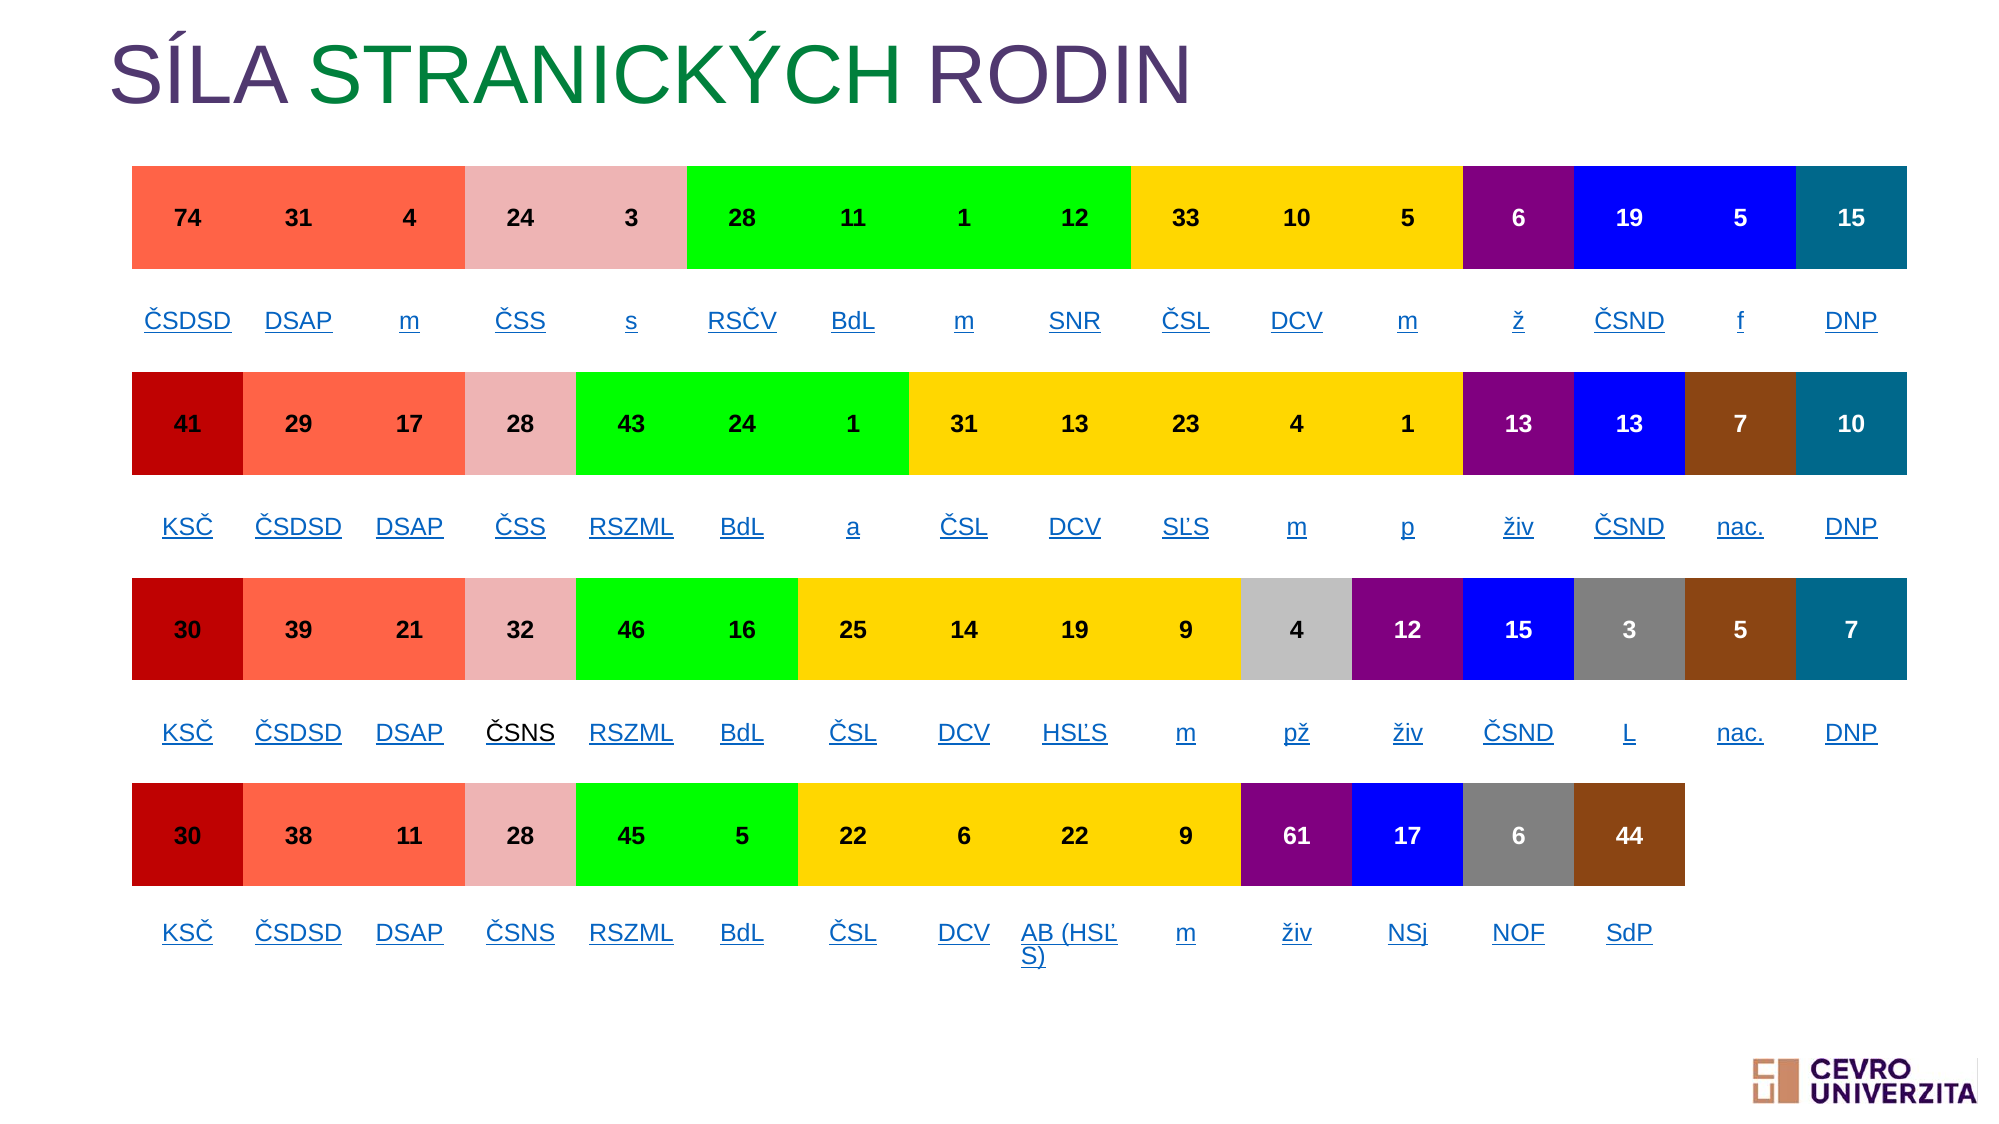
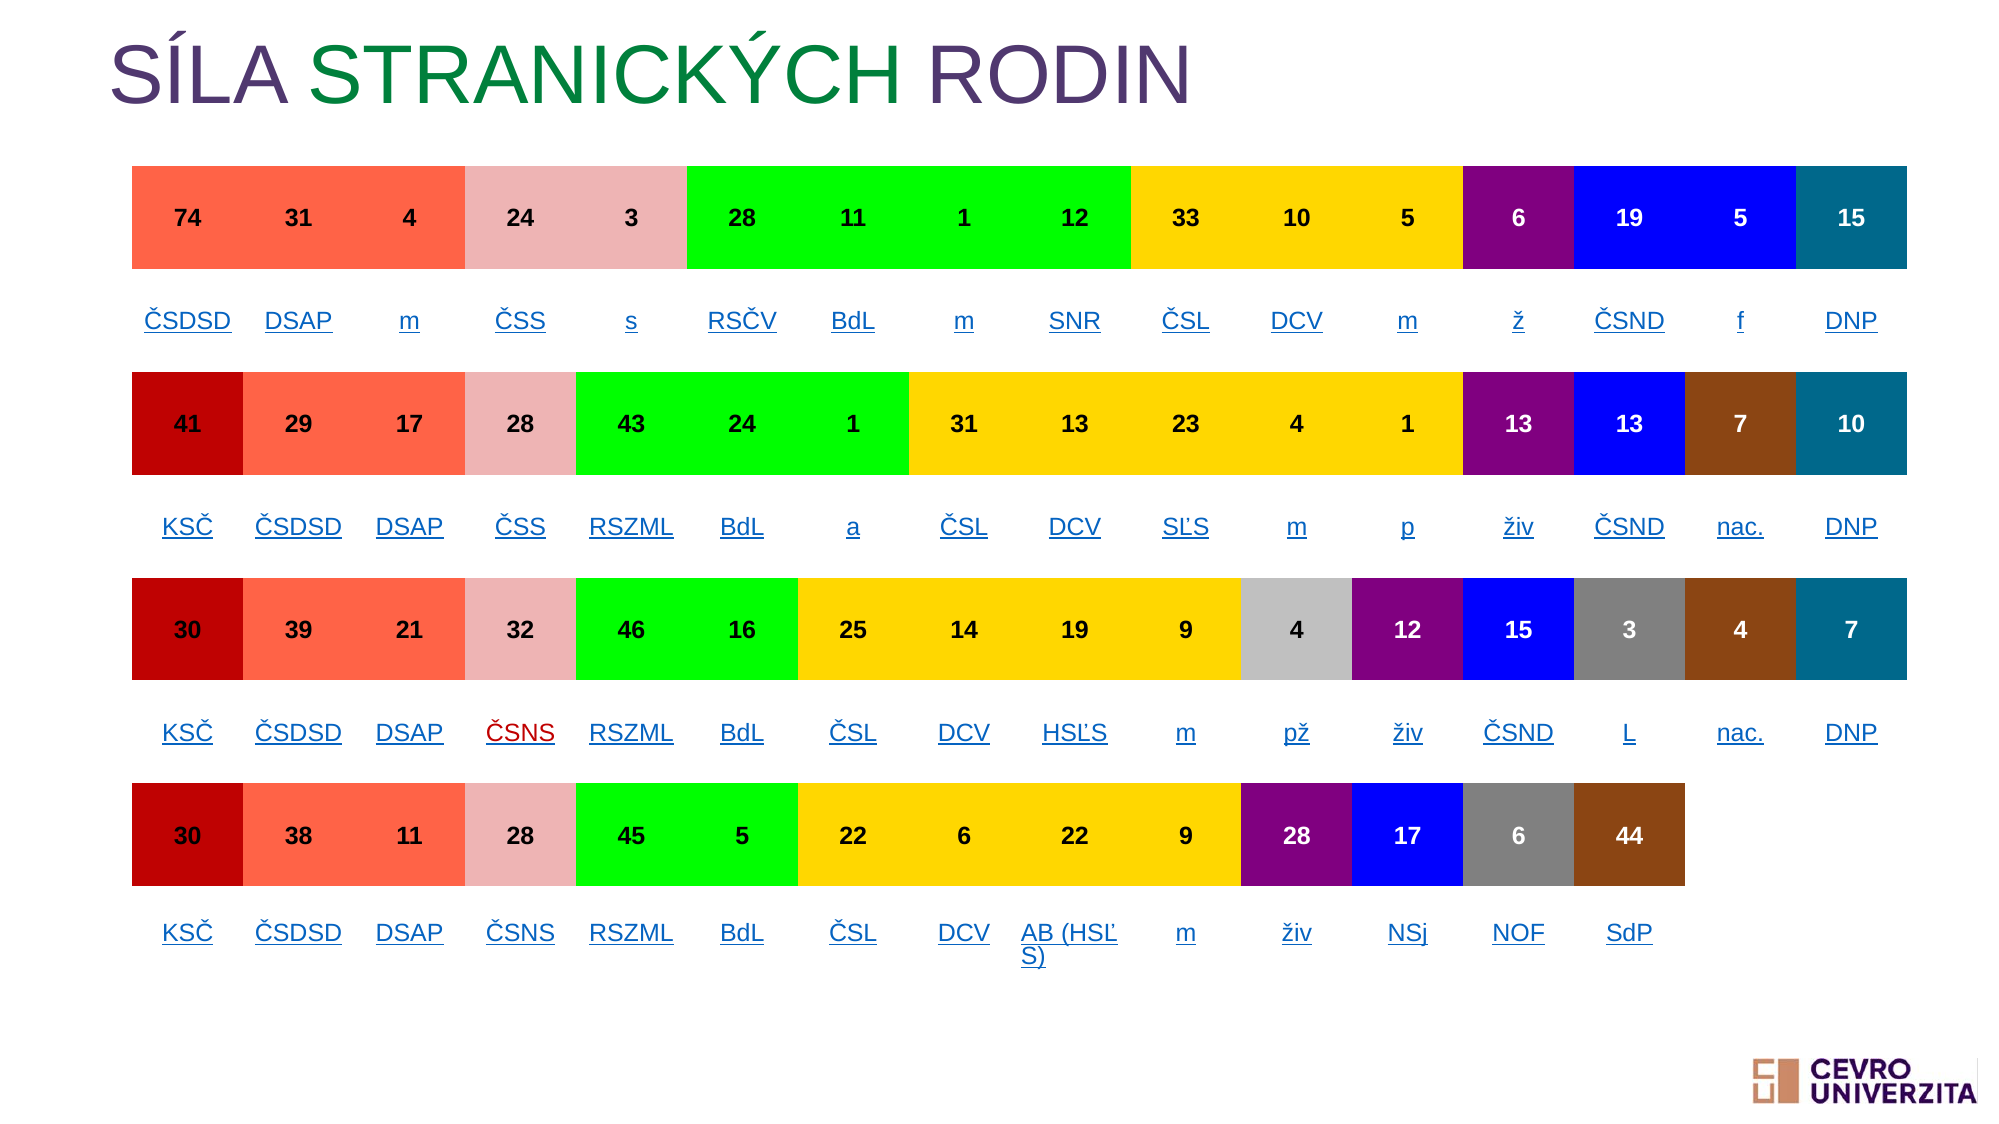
3 5: 5 -> 4 (1741, 630)
ČSNS colour: black -> red (521, 733)
9 61: 61 -> 28 (1297, 836)
